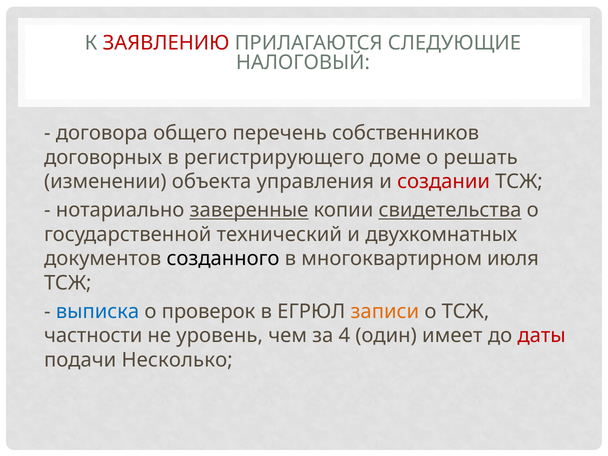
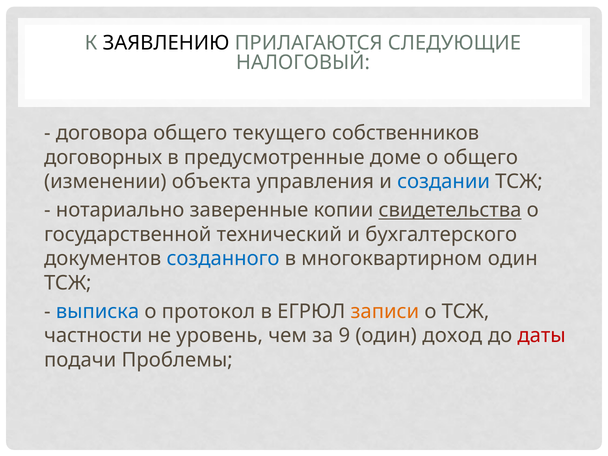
ЗАЯВЛЕНИЮ colour: red -> black (166, 43)
перечень: перечень -> текущего (280, 133)
регистрирующего: регистрирующего -> предусмотренные (274, 157)
о решать: решать -> общего (481, 157)
создании colour: red -> blue (444, 182)
заверенные underline: present -> none (249, 210)
двухкомнатных: двухкомнатных -> бухгалтерского (441, 234)
созданного colour: black -> blue (223, 259)
многоквартирном июля: июля -> один (513, 259)
проверок: проверок -> протокол (208, 311)
4: 4 -> 9 (344, 336)
имеет: имеет -> доход (452, 336)
Несколько: Несколько -> Проблемы (177, 360)
